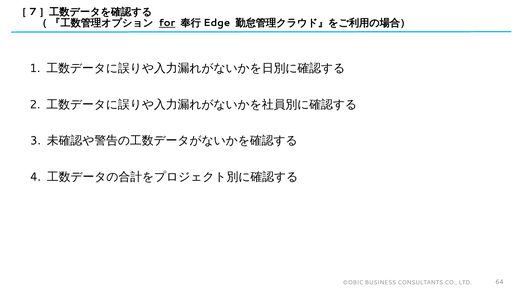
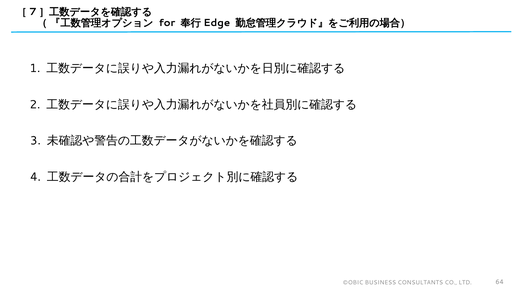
for underline: present -> none (167, 23)
